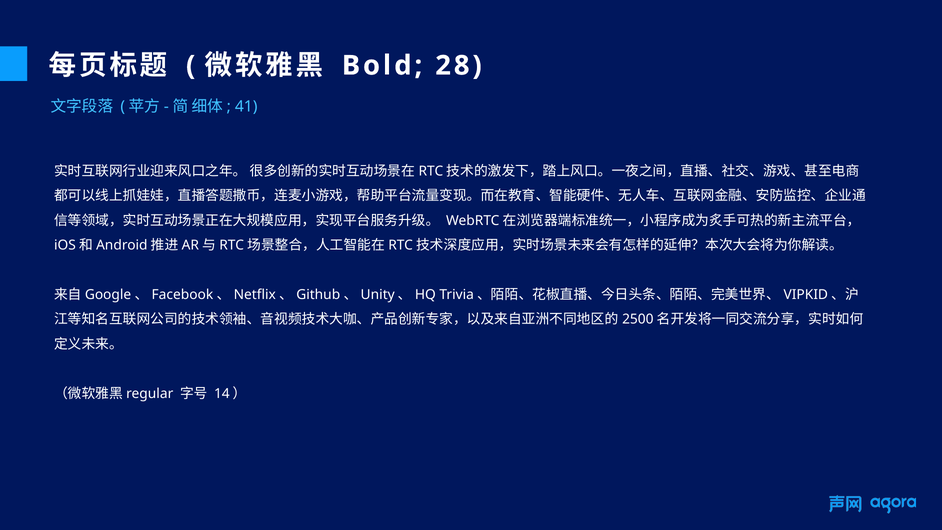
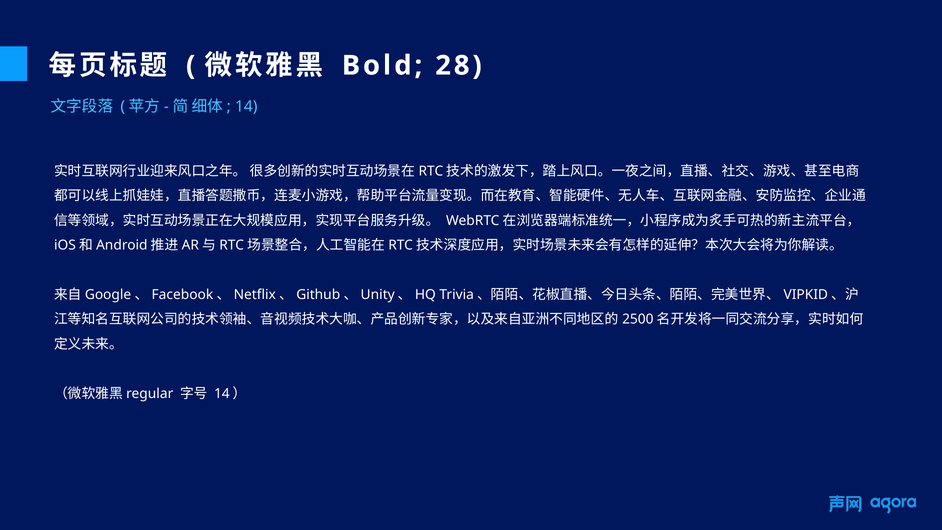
41: 41 -> 14 (246, 107)
